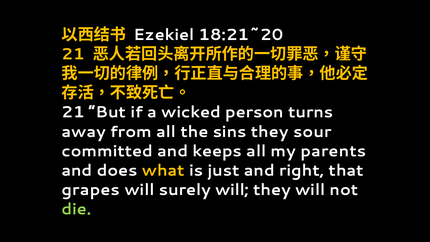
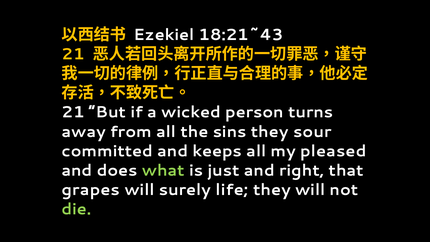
18:21~20: 18:21~20 -> 18:21~43 (241, 35)
parents: parents -> pleased (333, 151)
what colour: yellow -> light green (163, 170)
surely will: will -> life (232, 190)
